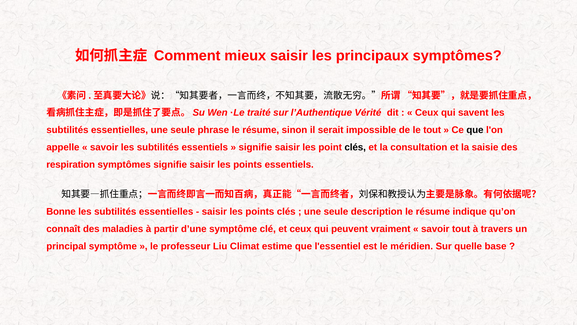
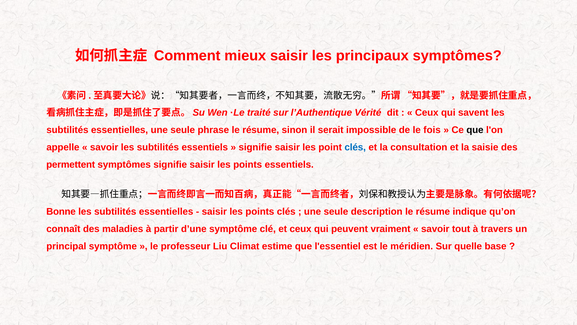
le tout: tout -> fois (432, 130)
clés colour: black -> blue (355, 147)
respiration: respiration -> permettent (71, 164)
